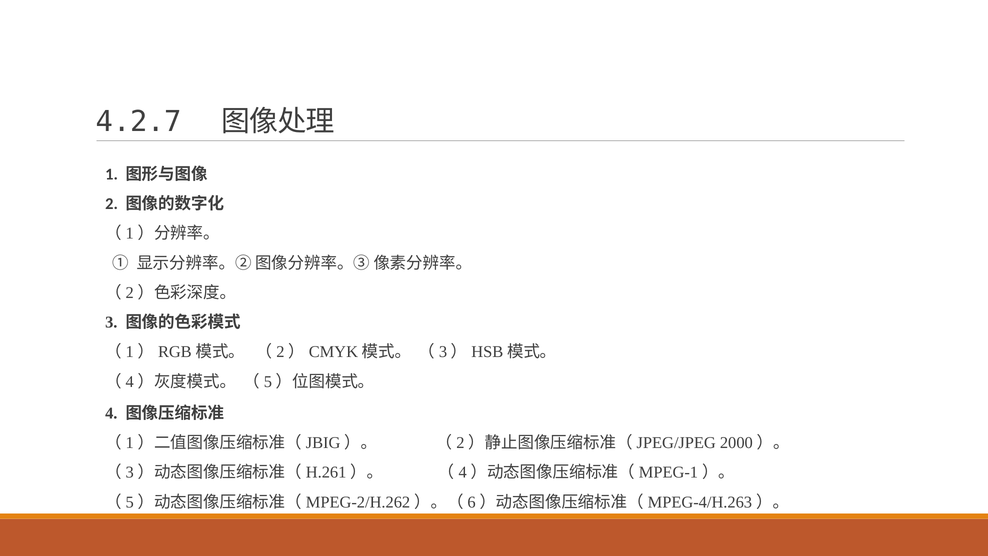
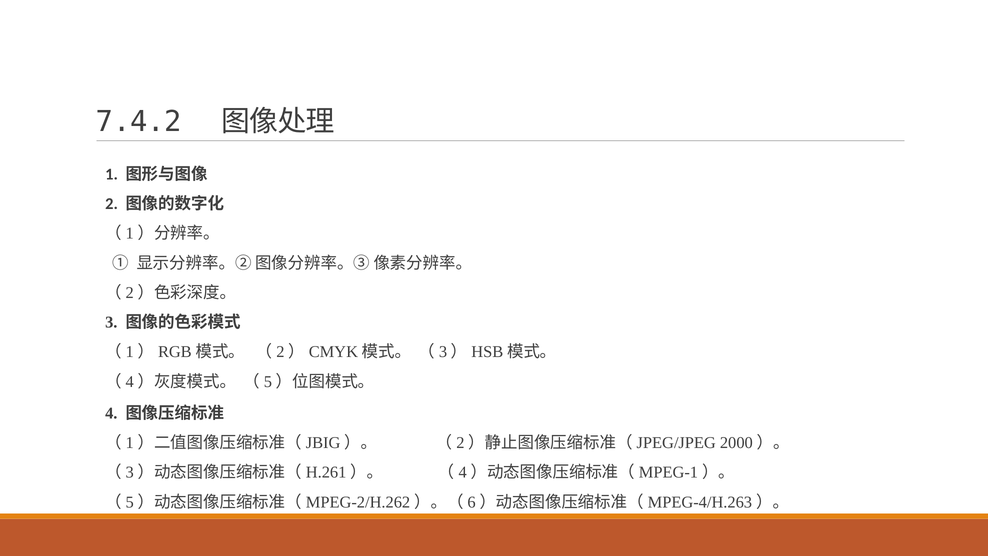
4.2.7: 4.2.7 -> 7.4.2 (139, 122)
